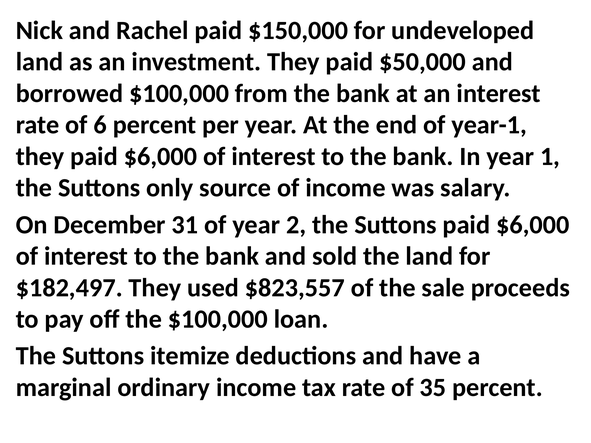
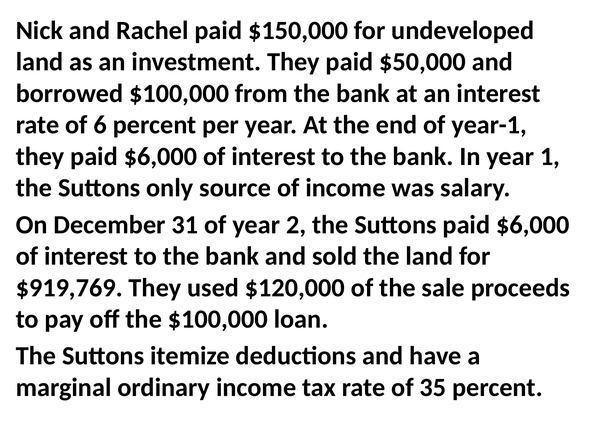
$182,497: $182,497 -> $919,769 (69, 288)
$823,557: $823,557 -> $120,000 (295, 288)
